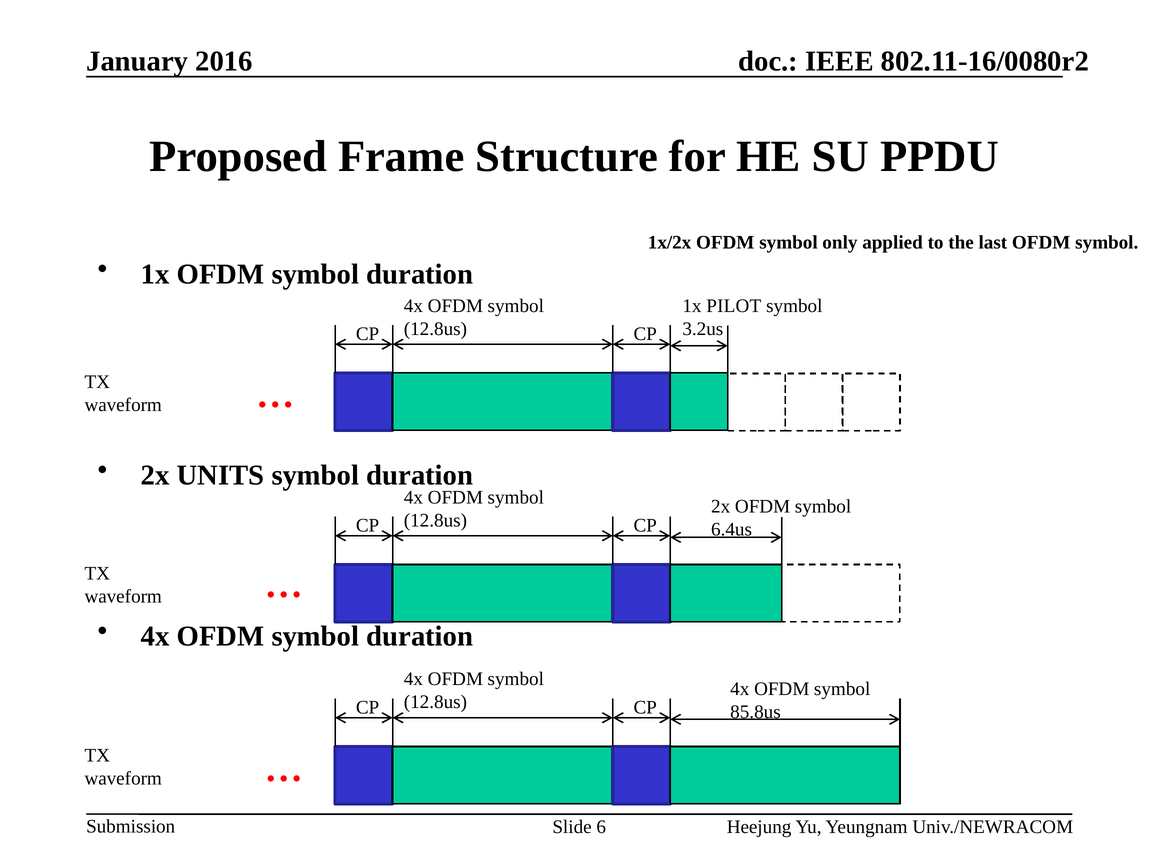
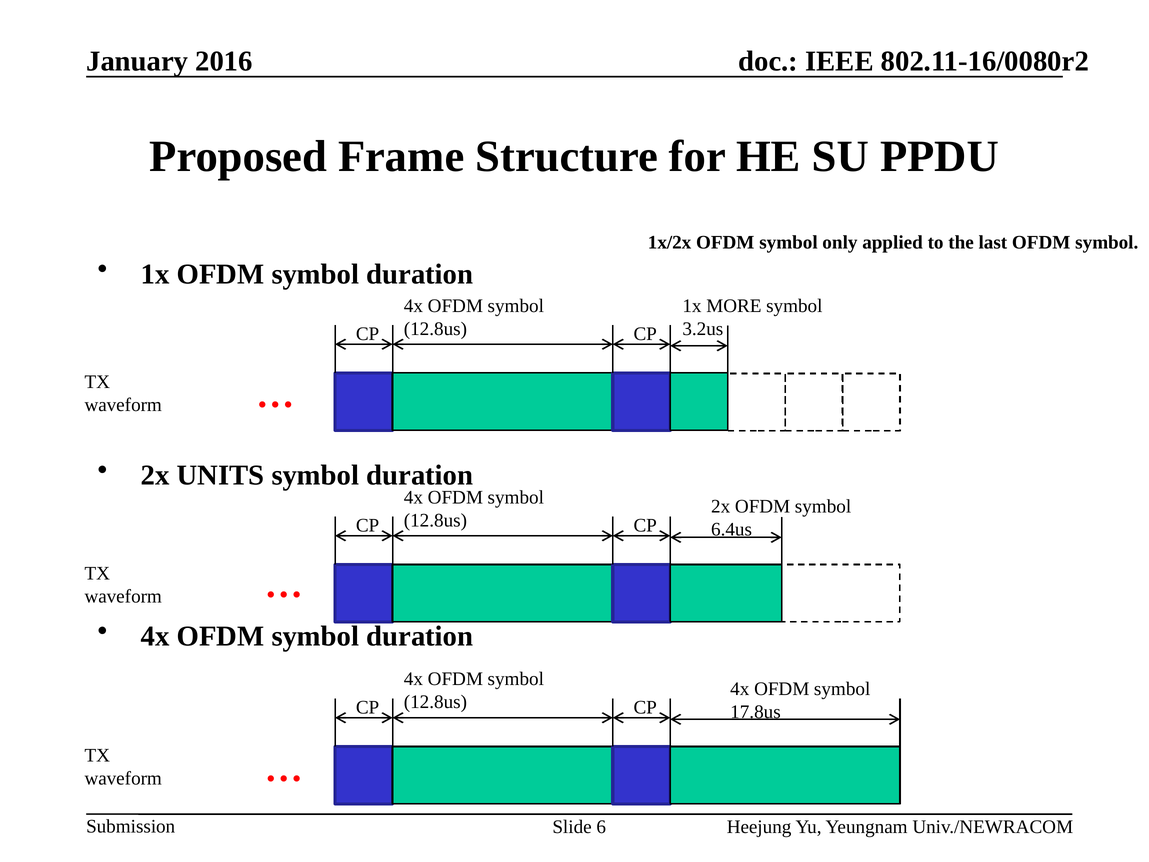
PILOT: PILOT -> MORE (734, 306)
85.8us: 85.8us -> 17.8us (755, 712)
